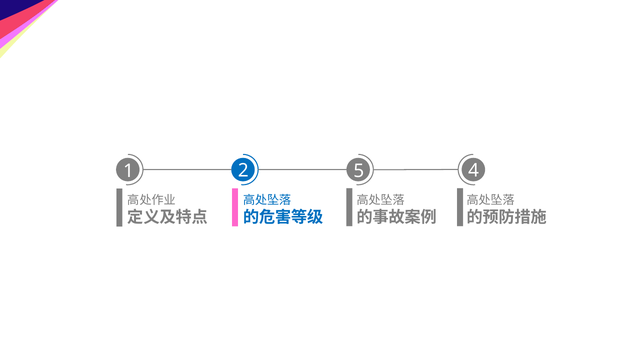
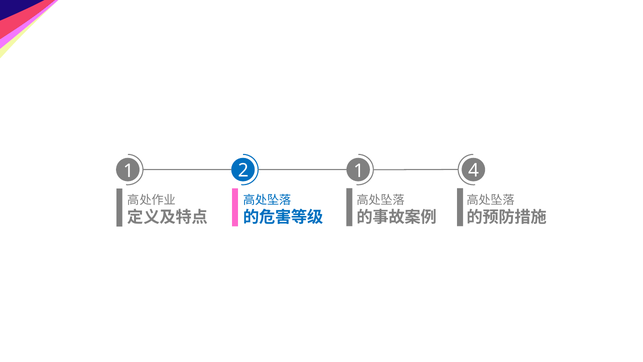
1 5: 5 -> 1 (359, 171)
